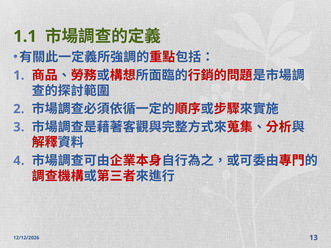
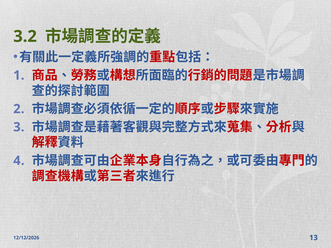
1.1: 1.1 -> 3.2 (25, 36)
